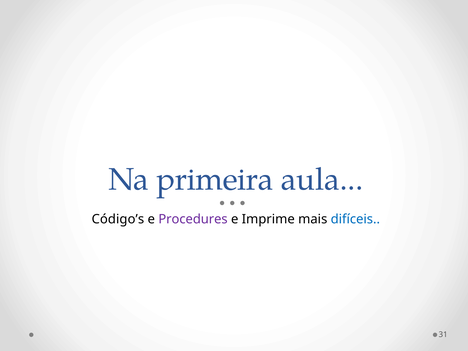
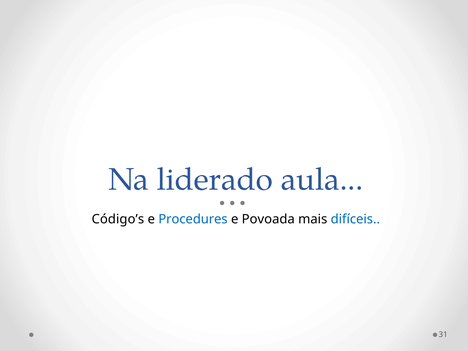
primeira: primeira -> liderado (215, 180)
Procedures colour: purple -> blue (193, 219)
Imprime: Imprime -> Povoada (268, 219)
